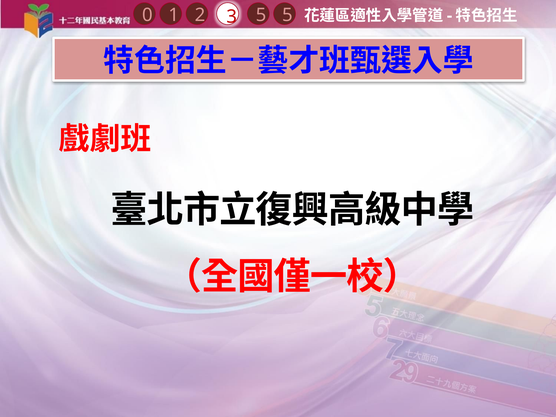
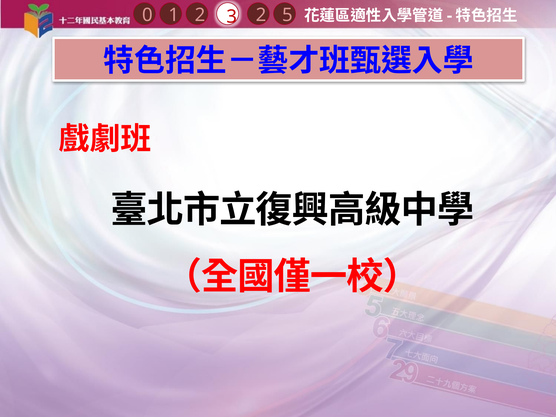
1 5: 5 -> 2 (261, 15)
